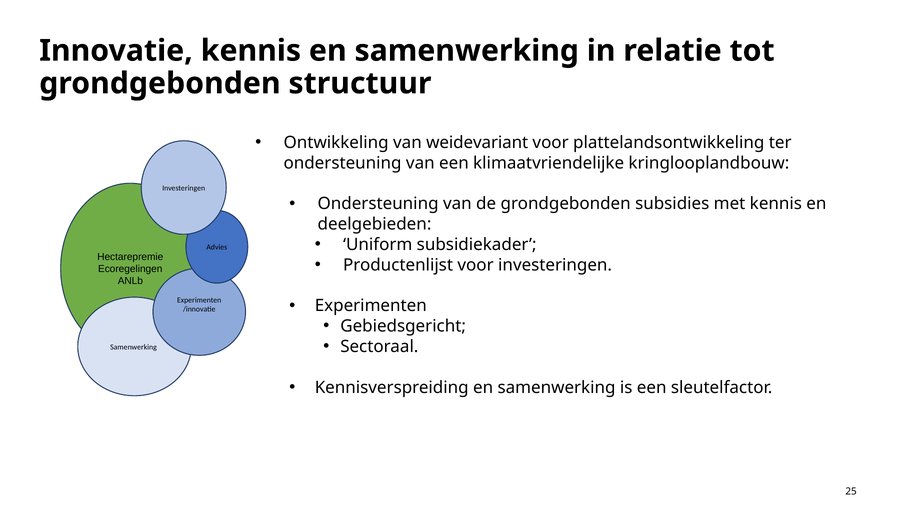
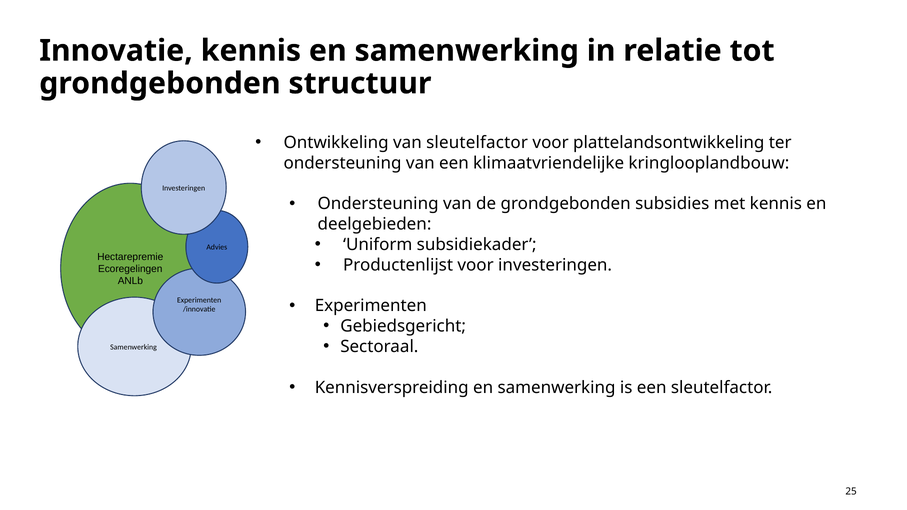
van weidevariant: weidevariant -> sleutelfactor (477, 143)
